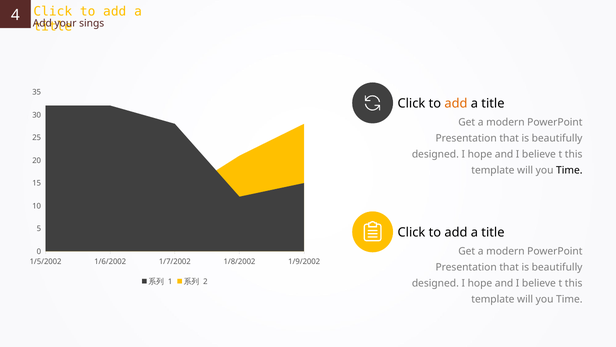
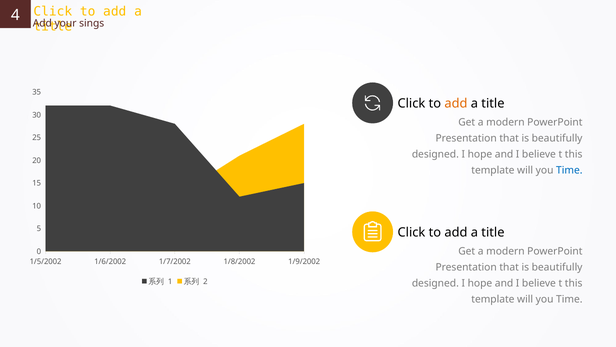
Time colour: black -> blue (569, 170)
